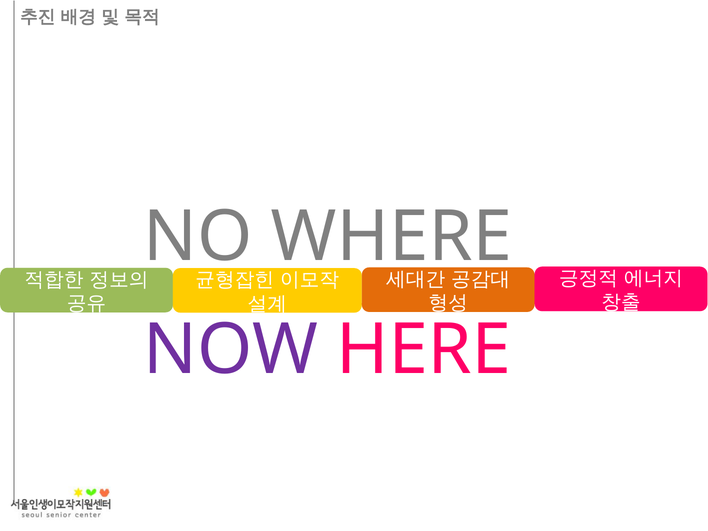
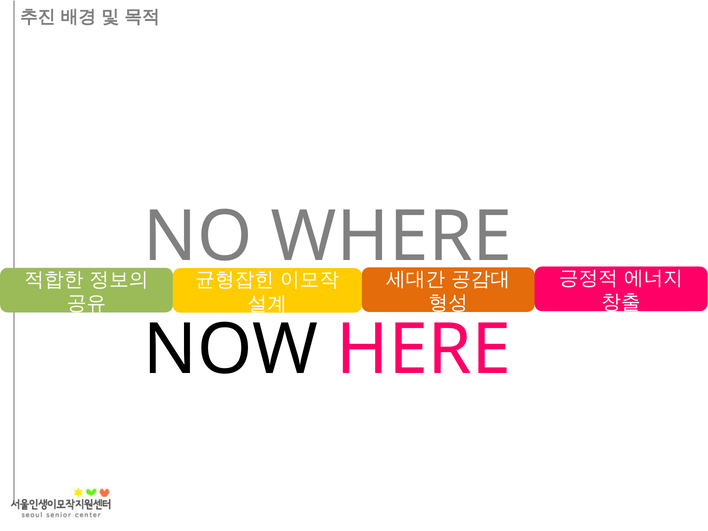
NOW colour: purple -> black (231, 350)
